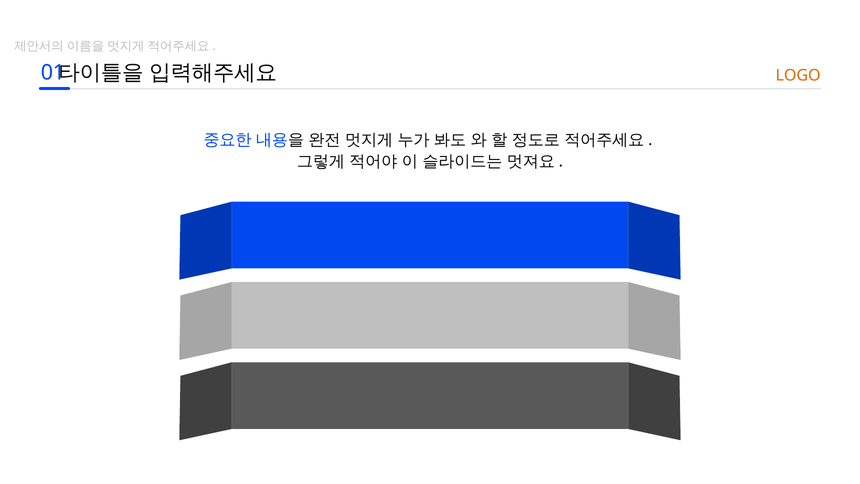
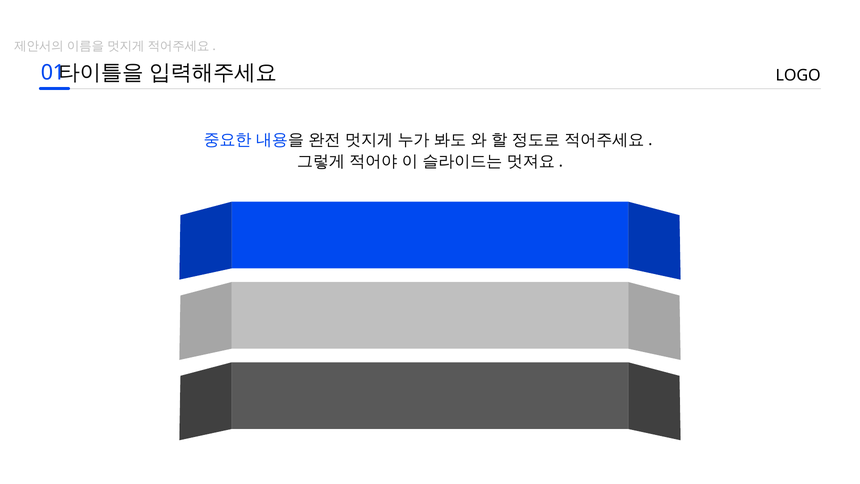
LOGO colour: orange -> black (798, 75)
